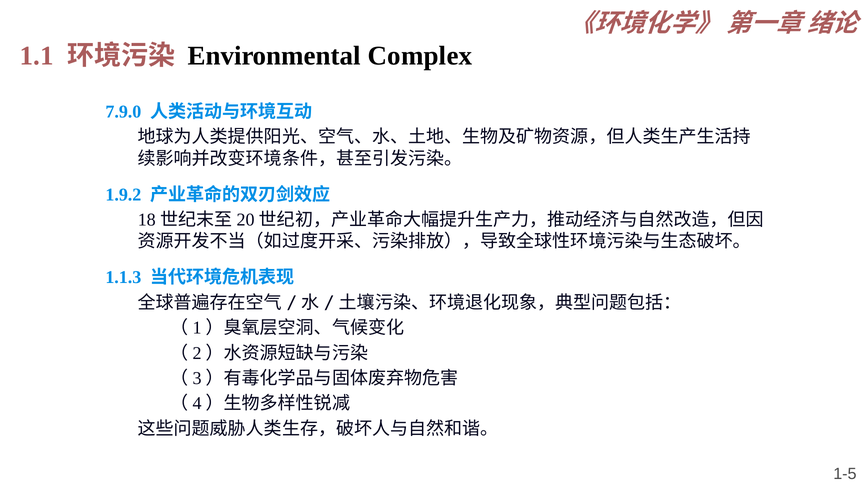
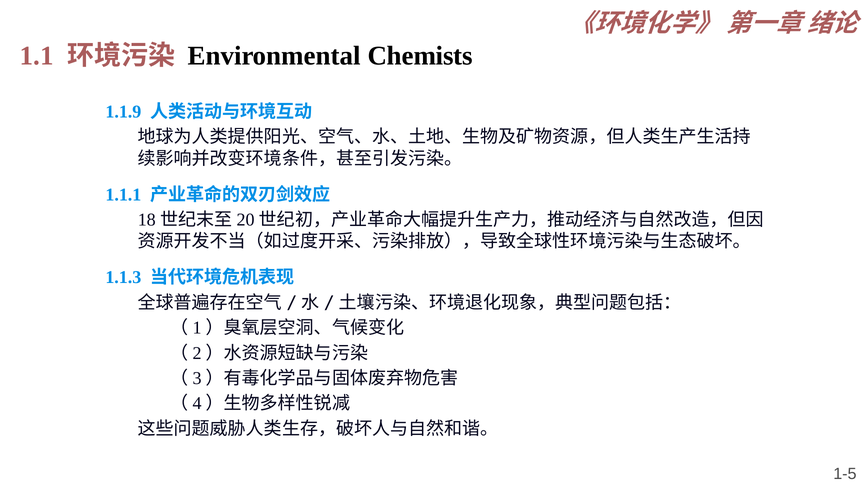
Complex: Complex -> Chemists (420, 56)
7.9.0: 7.9.0 -> 1.1.9 (123, 112)
1.9.2: 1.9.2 -> 1.1.1 (123, 195)
